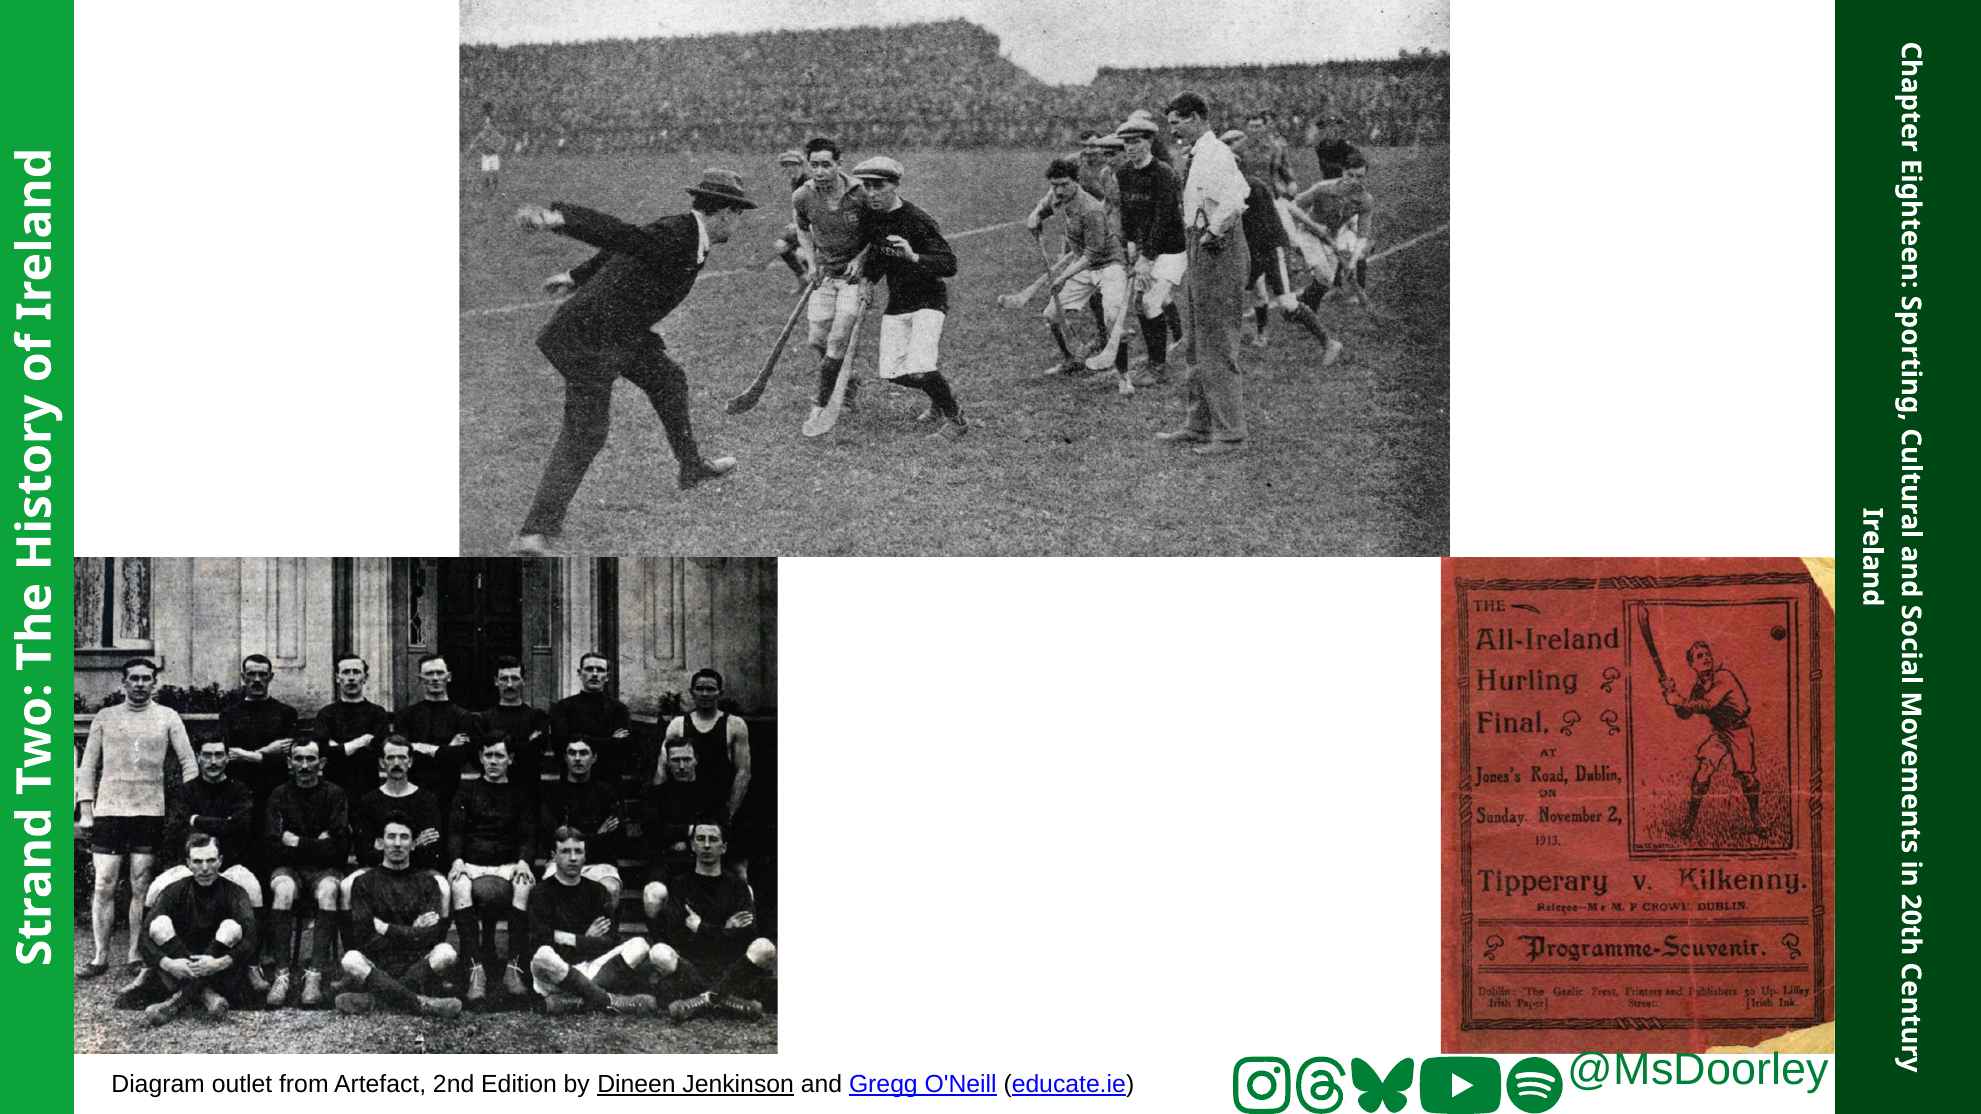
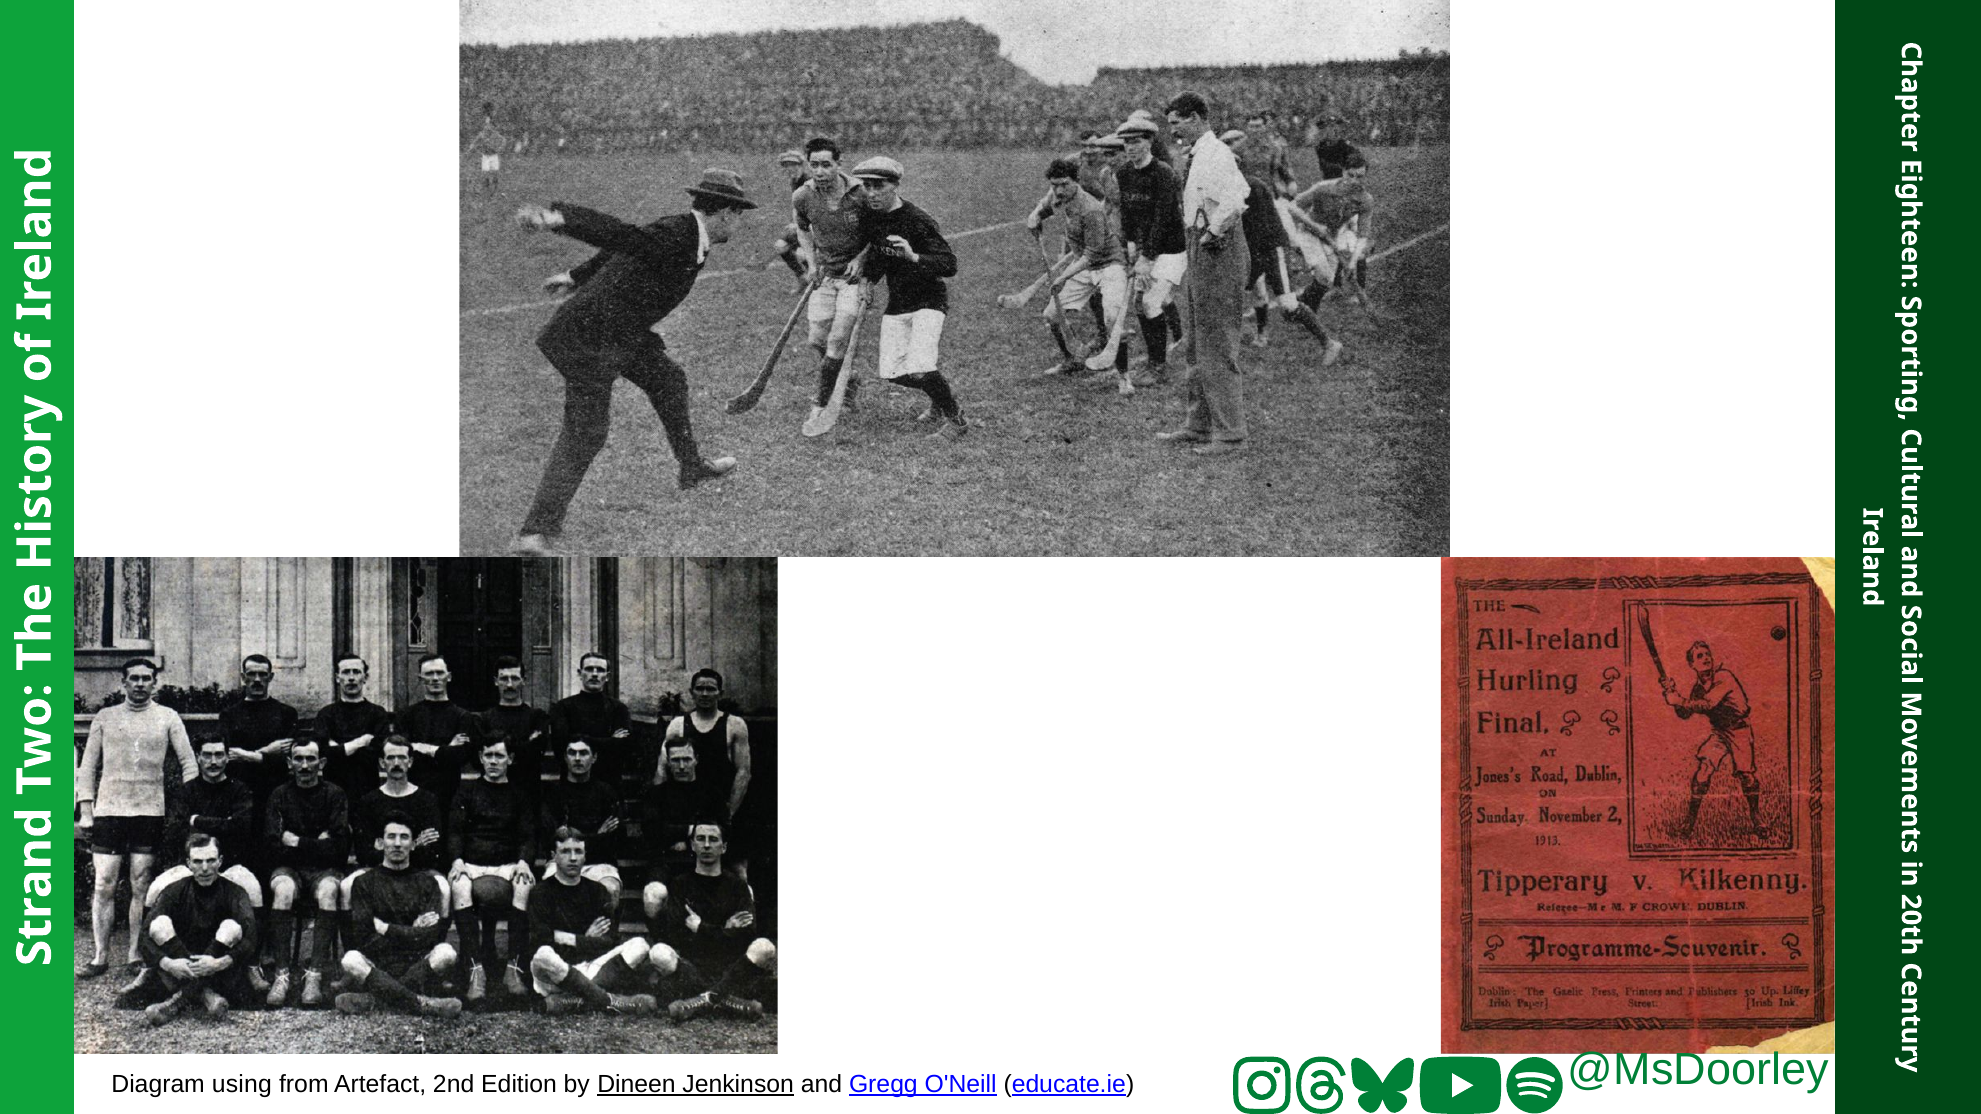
outlet: outlet -> using (242, 1084)
